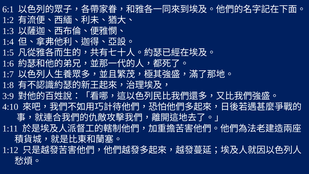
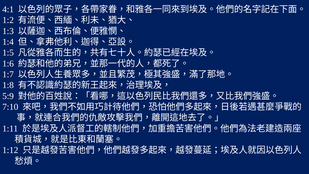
6:1: 6:1 -> 4:1 (8, 9)
3:9: 3:9 -> 5:9 (8, 96)
4:10: 4:10 -> 7:10 (10, 107)
